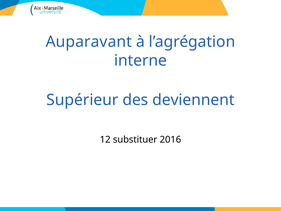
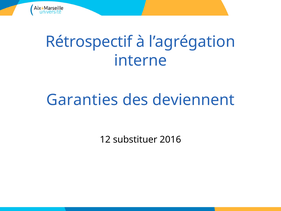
Auparavant: Auparavant -> Rétrospectif (89, 42)
Supérieur: Supérieur -> Garanties (82, 100)
